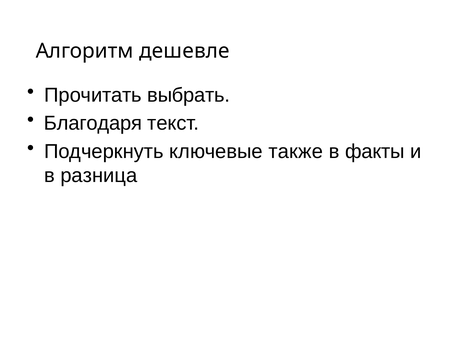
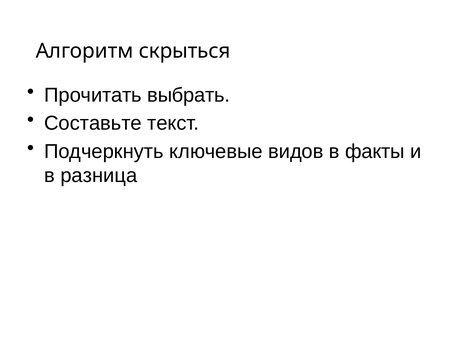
дешевле: дешевле -> скрыться (185, 51)
Благодаря: Благодаря -> Составьте (93, 123)
также: также -> видов (296, 151)
